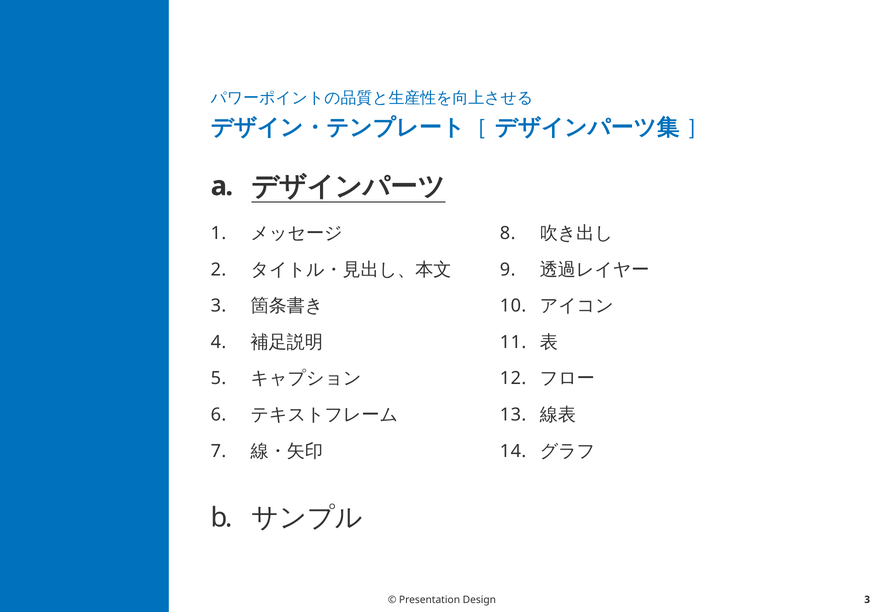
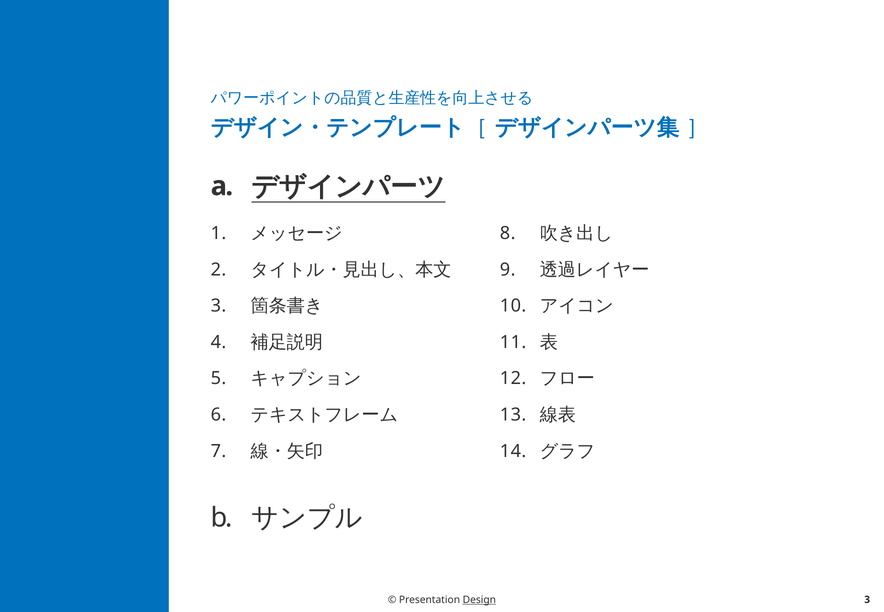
Design underline: none -> present (479, 600)
